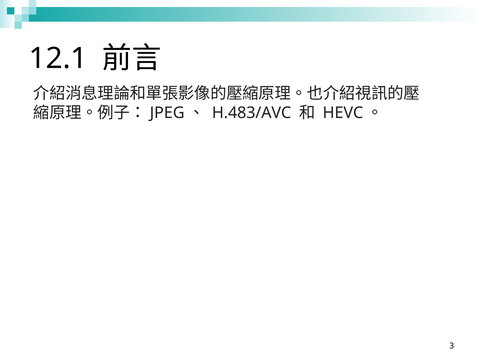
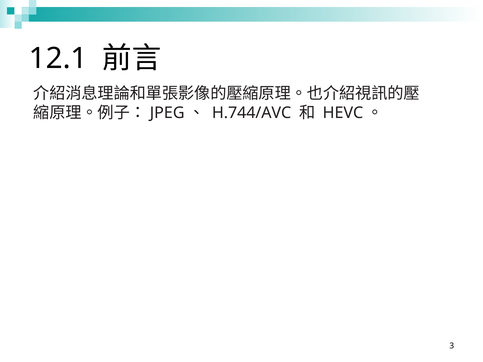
H.483/AVC: H.483/AVC -> H.744/AVC (252, 113)
